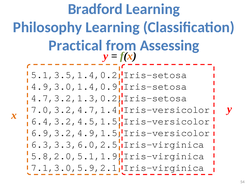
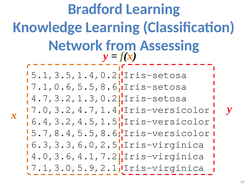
Philosophy: Philosophy -> Knowledge (48, 27)
Practical: Practical -> Network (76, 46)
4.9,3.0,1.4,0.9,Iris-setosa: 4.9,3.0,1.4,0.9,Iris-setosa -> 7.1,0.6,5.5,8.6,Iris-setosa (109, 87)
6.9,3.2,4.9,1.5,Iris-versicolor: 6.9,3.2,4.9,1.5,Iris-versicolor -> 5.7,8.4,5.5,8.6,Iris-versicolor (120, 133)
5.8,2.0,5.1,1.9,Iris-virginica: 5.8,2.0,5.1,1.9,Iris-virginica -> 4.0,3.6,4.1,7.2,Iris-virginica (118, 156)
